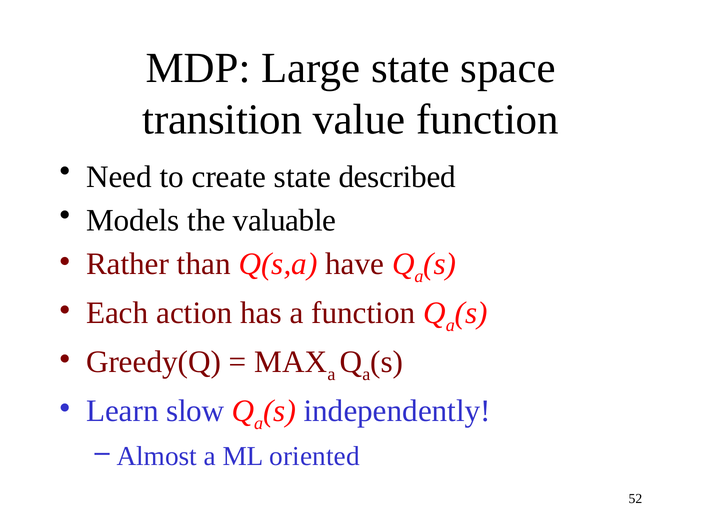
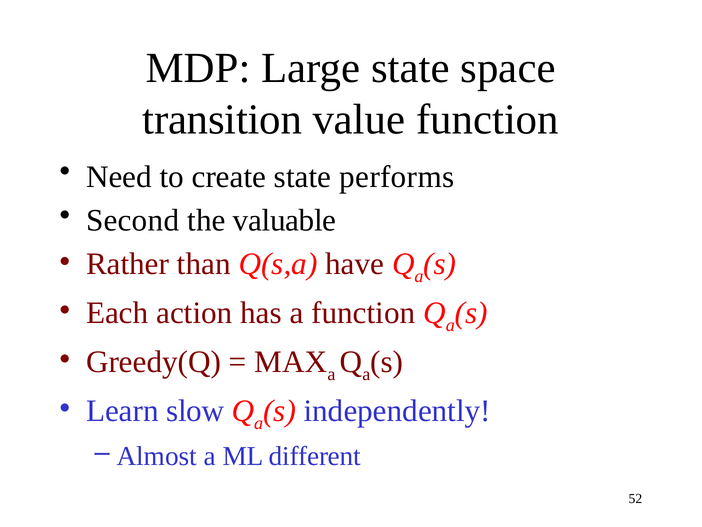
described: described -> performs (397, 177)
Models: Models -> Second (133, 220)
oriented: oriented -> different (315, 456)
